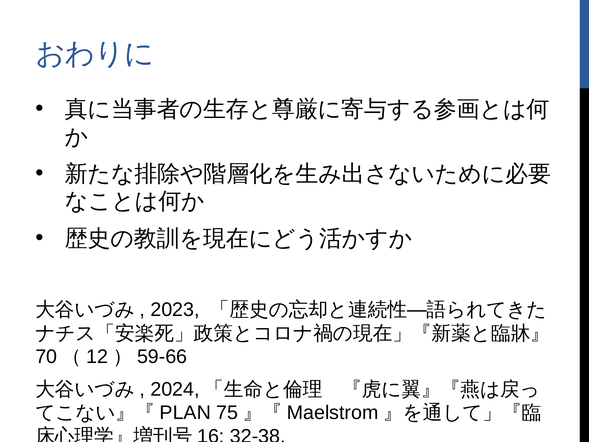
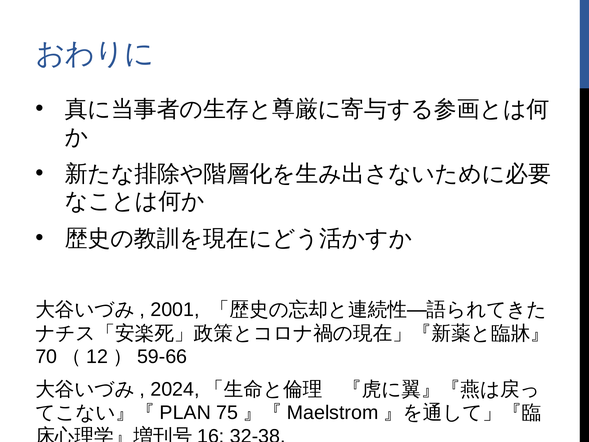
2023: 2023 -> 2001 (175, 309)
